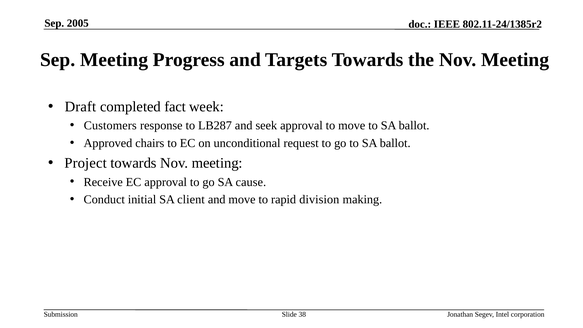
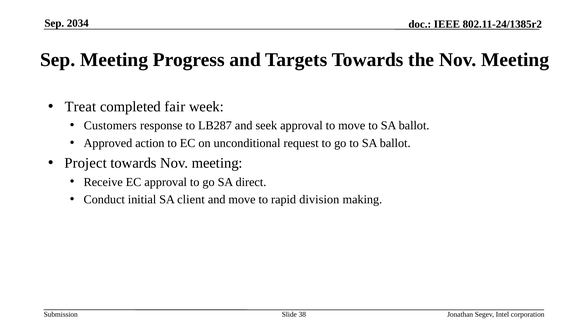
2005: 2005 -> 2034 (78, 23)
Draft: Draft -> Treat (80, 107)
fact: fact -> fair (175, 107)
chairs: chairs -> action (150, 143)
cause: cause -> direct (251, 182)
